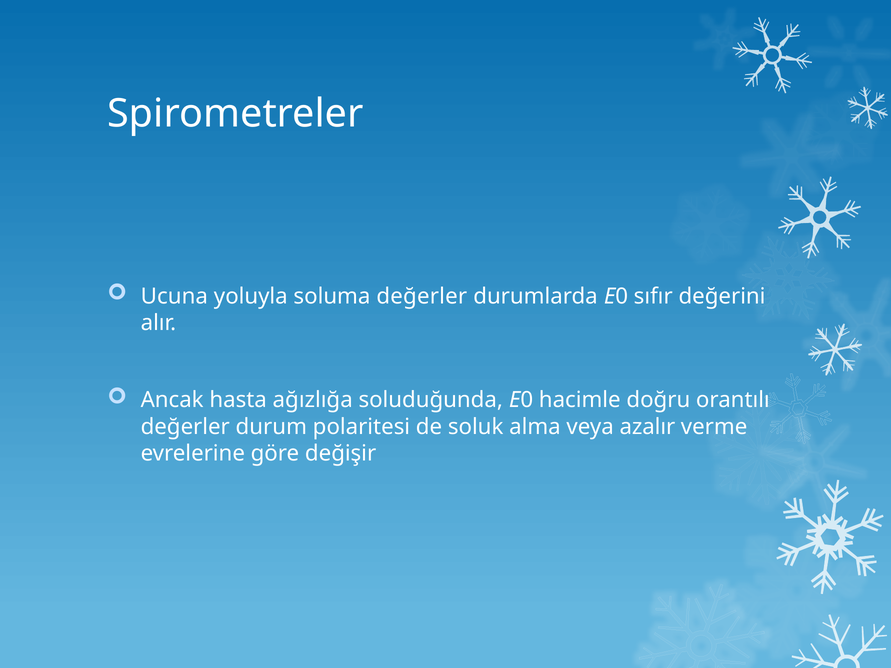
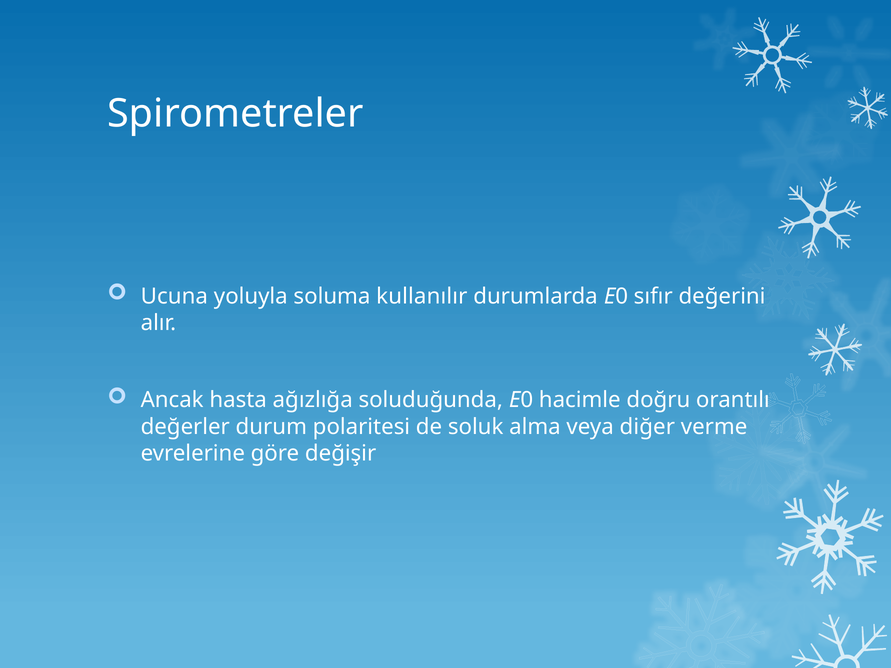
soluma değerler: değerler -> kullanılır (422, 296)
azalır: azalır -> diğer (647, 427)
